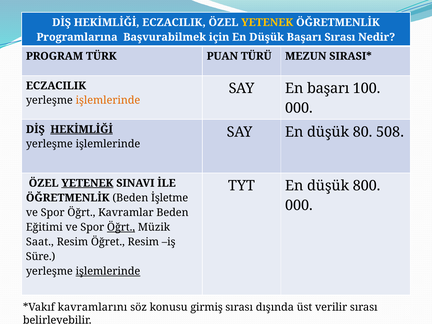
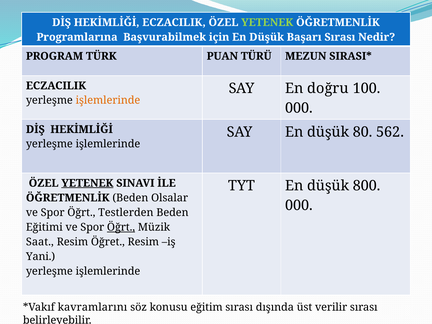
YETENEK colour: yellow -> light green (267, 22)
En başarı: başarı -> doğru (328, 88)
HEKİMLİĞİ underline: present -> none (82, 129)
508: 508 -> 562 (390, 132)
İşletme: İşletme -> Olsalar (170, 198)
Kavramlar: Kavramlar -> Testlerden (126, 213)
Süre: Süre -> Yani (40, 257)
işlemlerinde underline: present -> none (108, 271)
girmiş: girmiş -> eğitim (207, 307)
